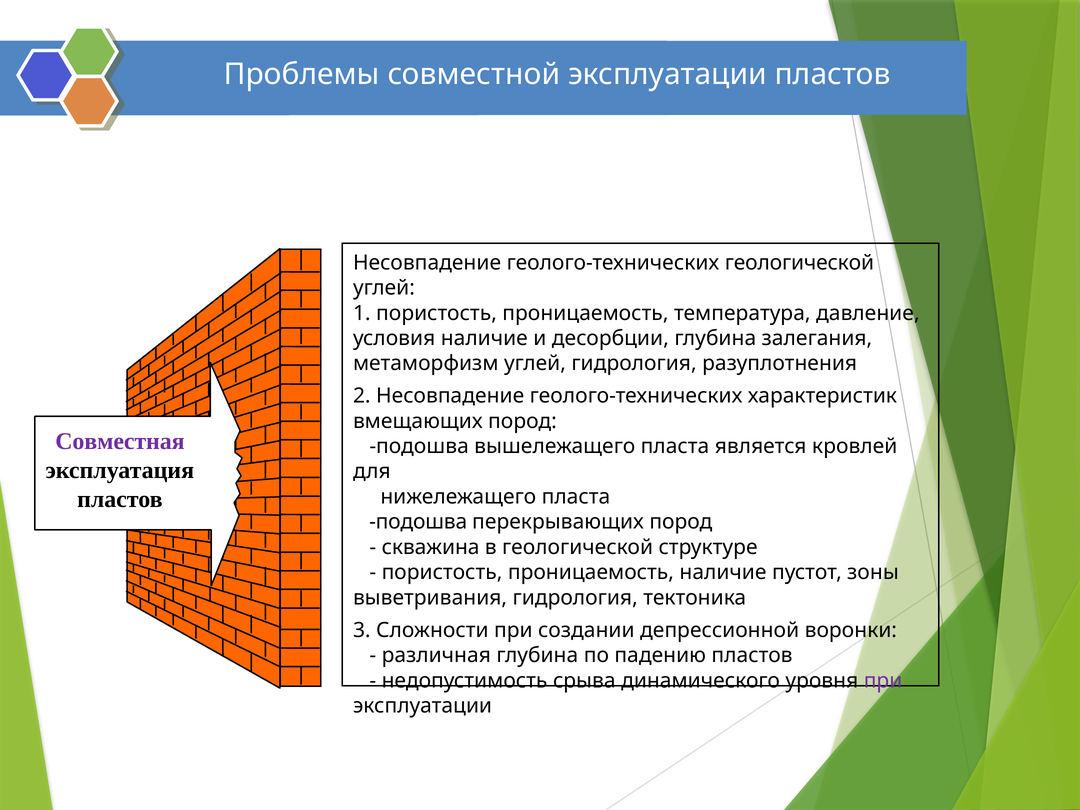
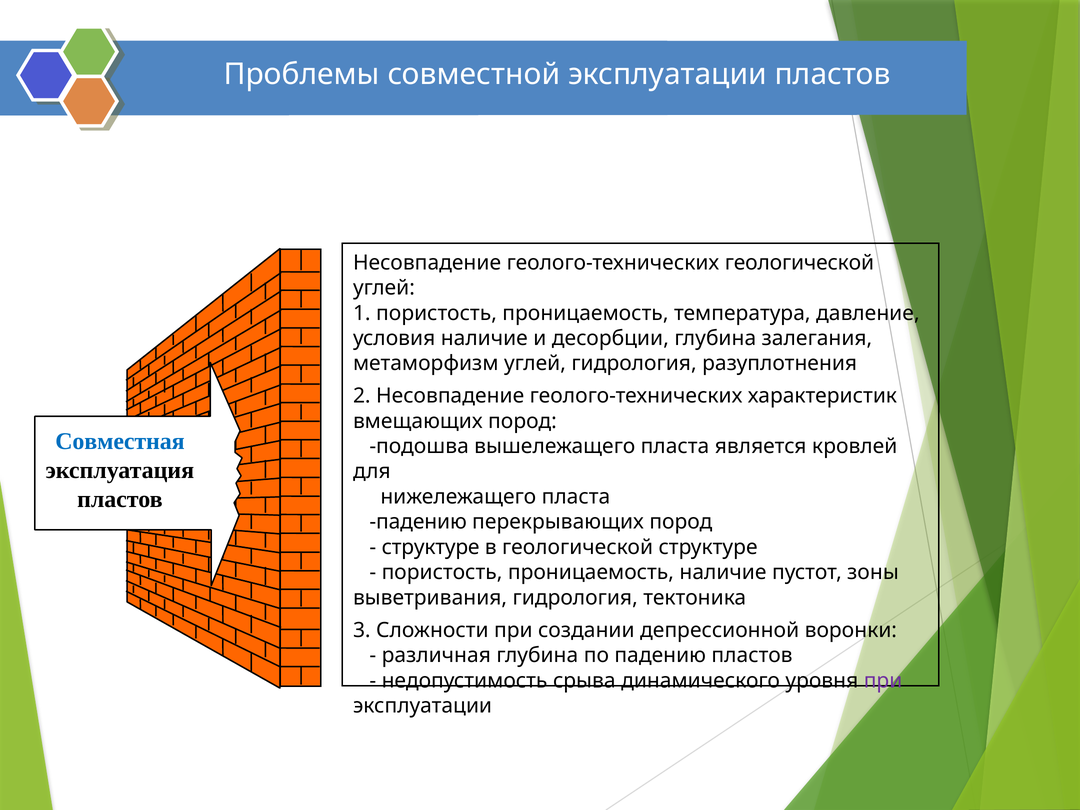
Совместная colour: purple -> blue (120, 442)
подошва: подошва -> падению (418, 522)
скважина: скважина -> структуре (431, 547)
